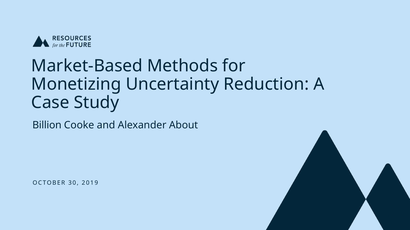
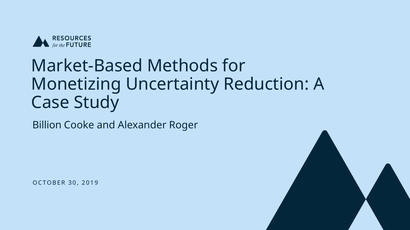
About: About -> Roger (184, 125)
